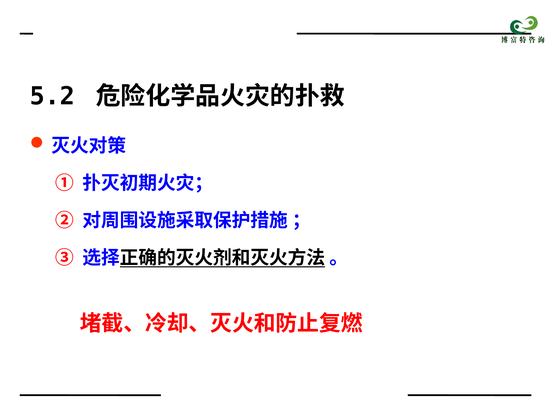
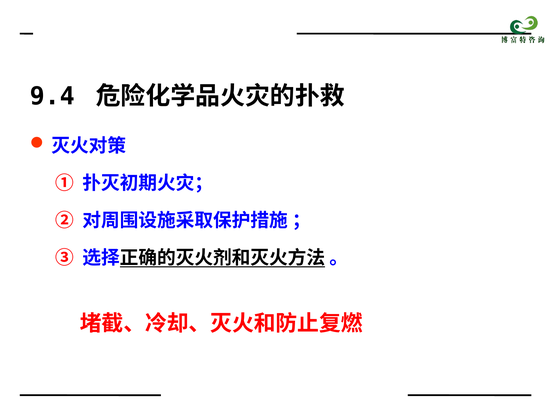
5.2: 5.2 -> 9.4 (52, 96)
